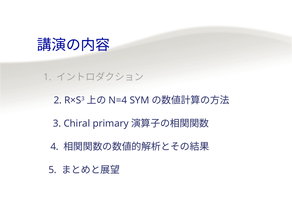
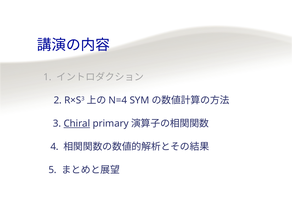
Chiral underline: none -> present (77, 123)
